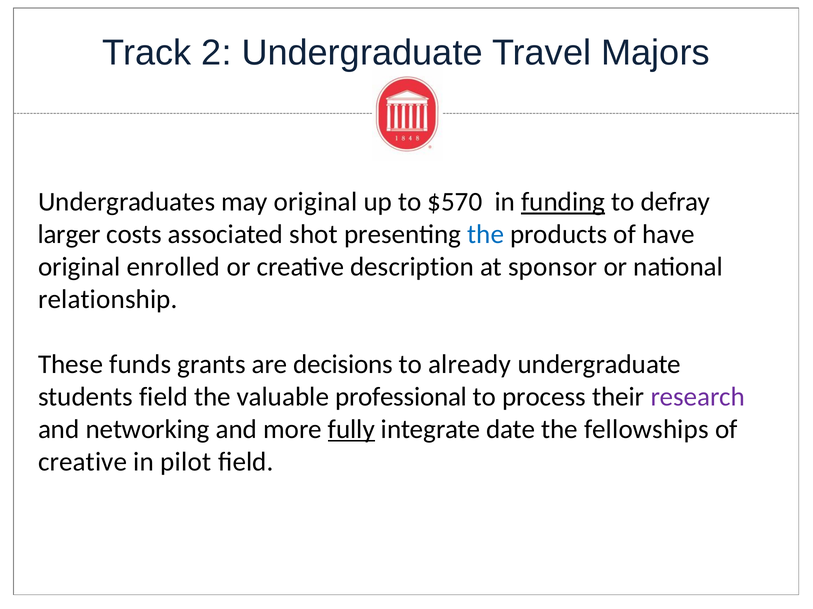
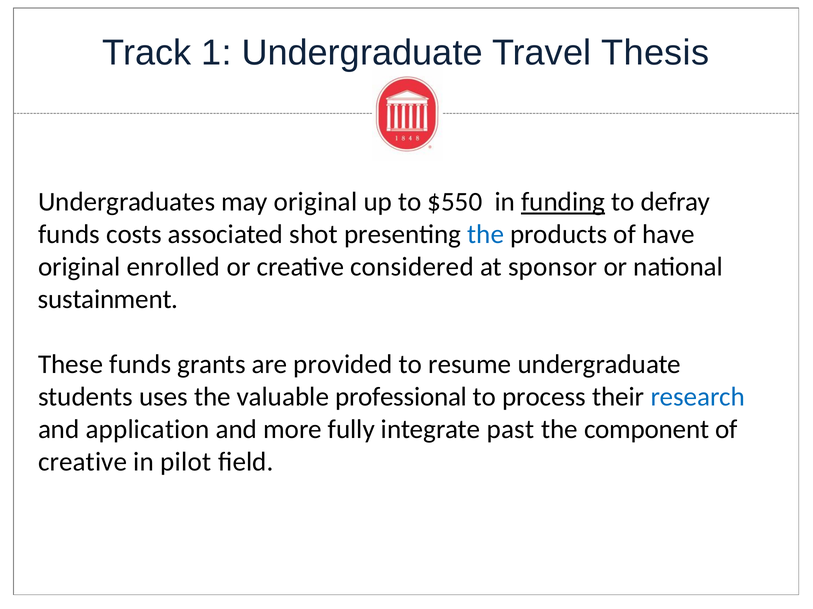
2: 2 -> 1 (216, 53)
Majors: Majors -> Thesis (655, 53)
$570: $570 -> $550 (455, 202)
larger: larger -> funds (69, 235)
description: description -> considered (412, 267)
relationship: relationship -> sustainment (108, 300)
decisions: decisions -> provided (343, 365)
already: already -> resume (470, 365)
students field: field -> uses (164, 397)
research colour: purple -> blue (698, 397)
networking: networking -> application (147, 430)
fully underline: present -> none (351, 430)
date: date -> past (510, 430)
fellowships: fellowships -> component (647, 430)
